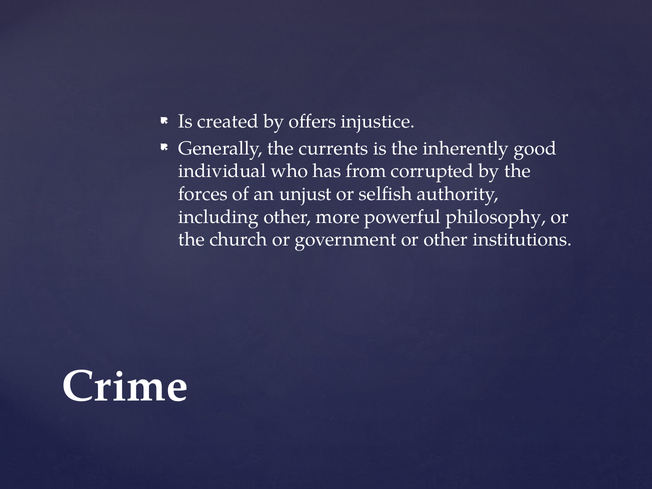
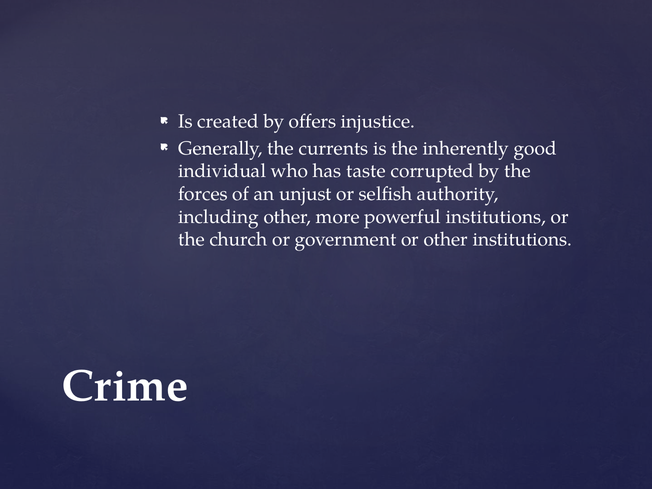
from: from -> taste (366, 171)
powerful philosophy: philosophy -> institutions (496, 217)
